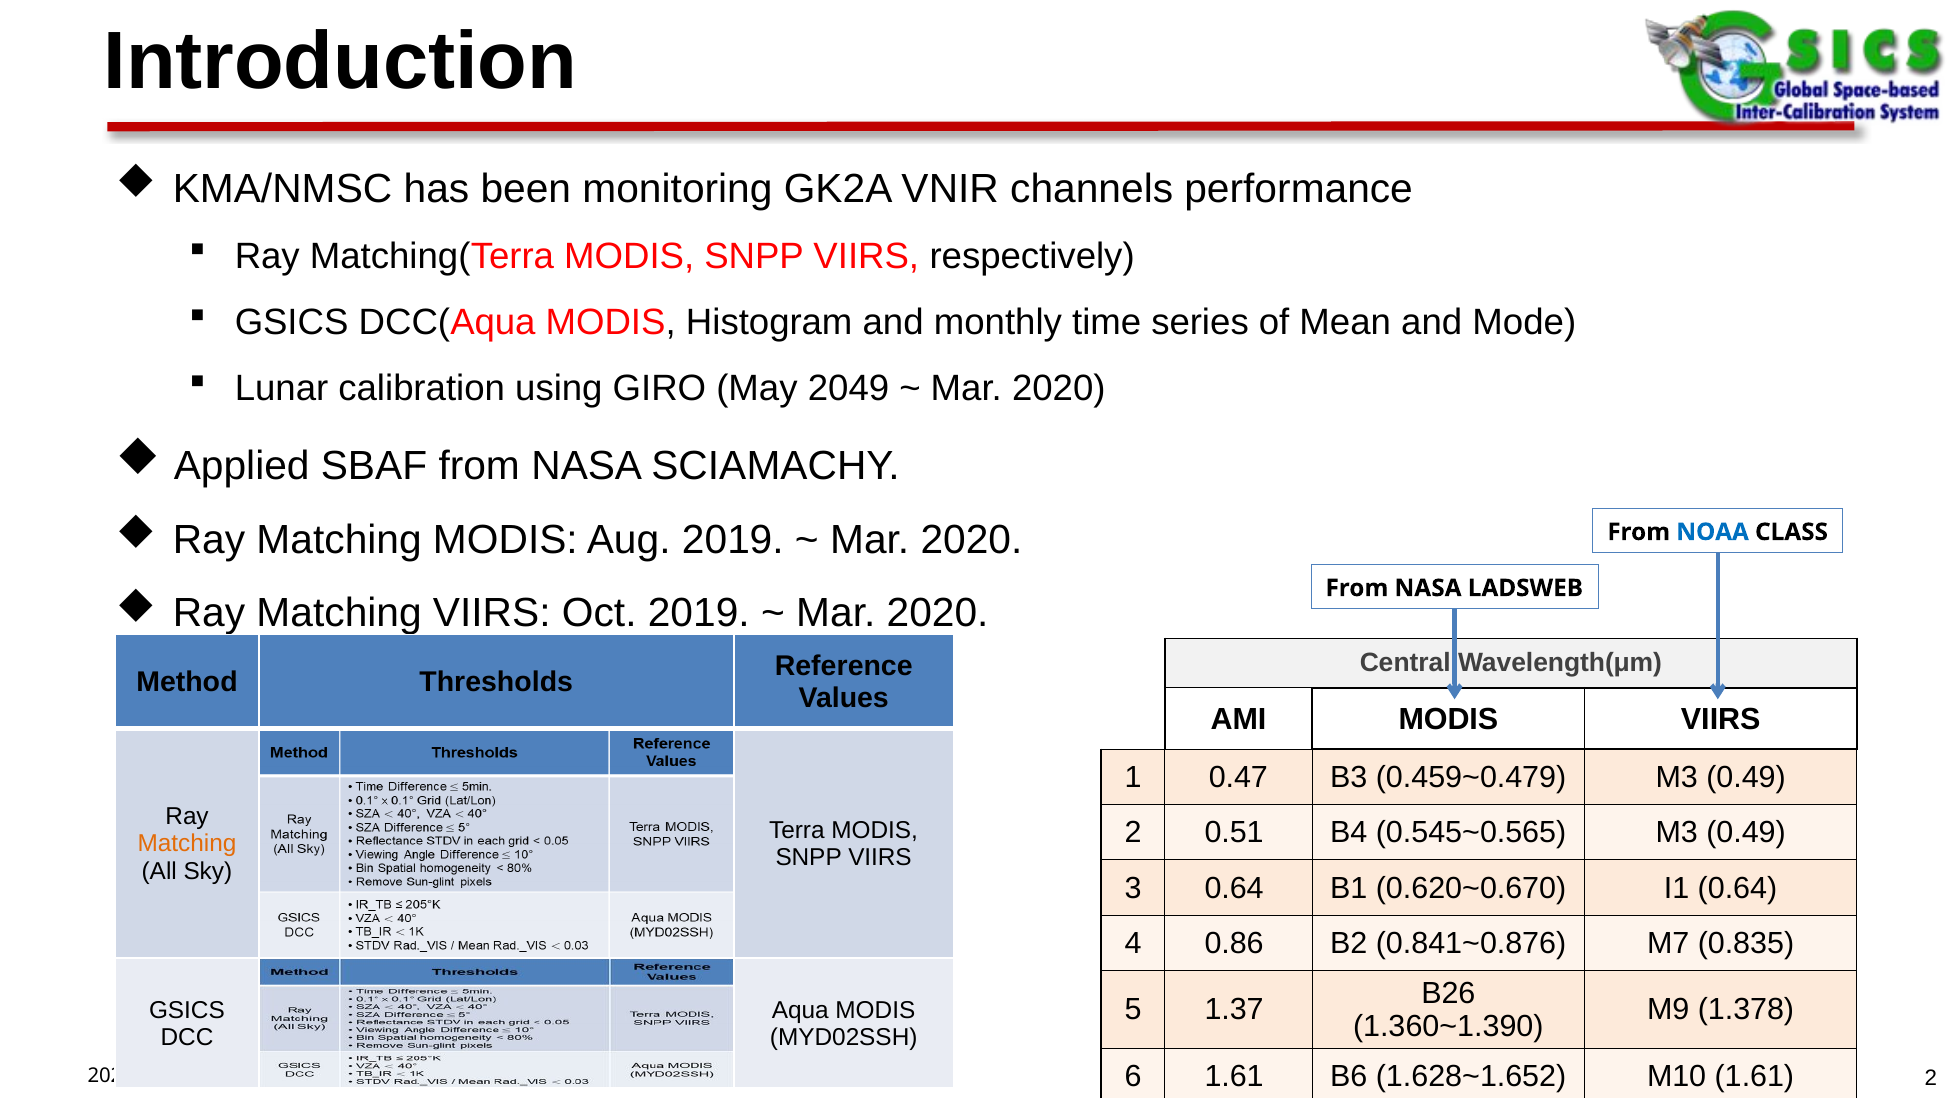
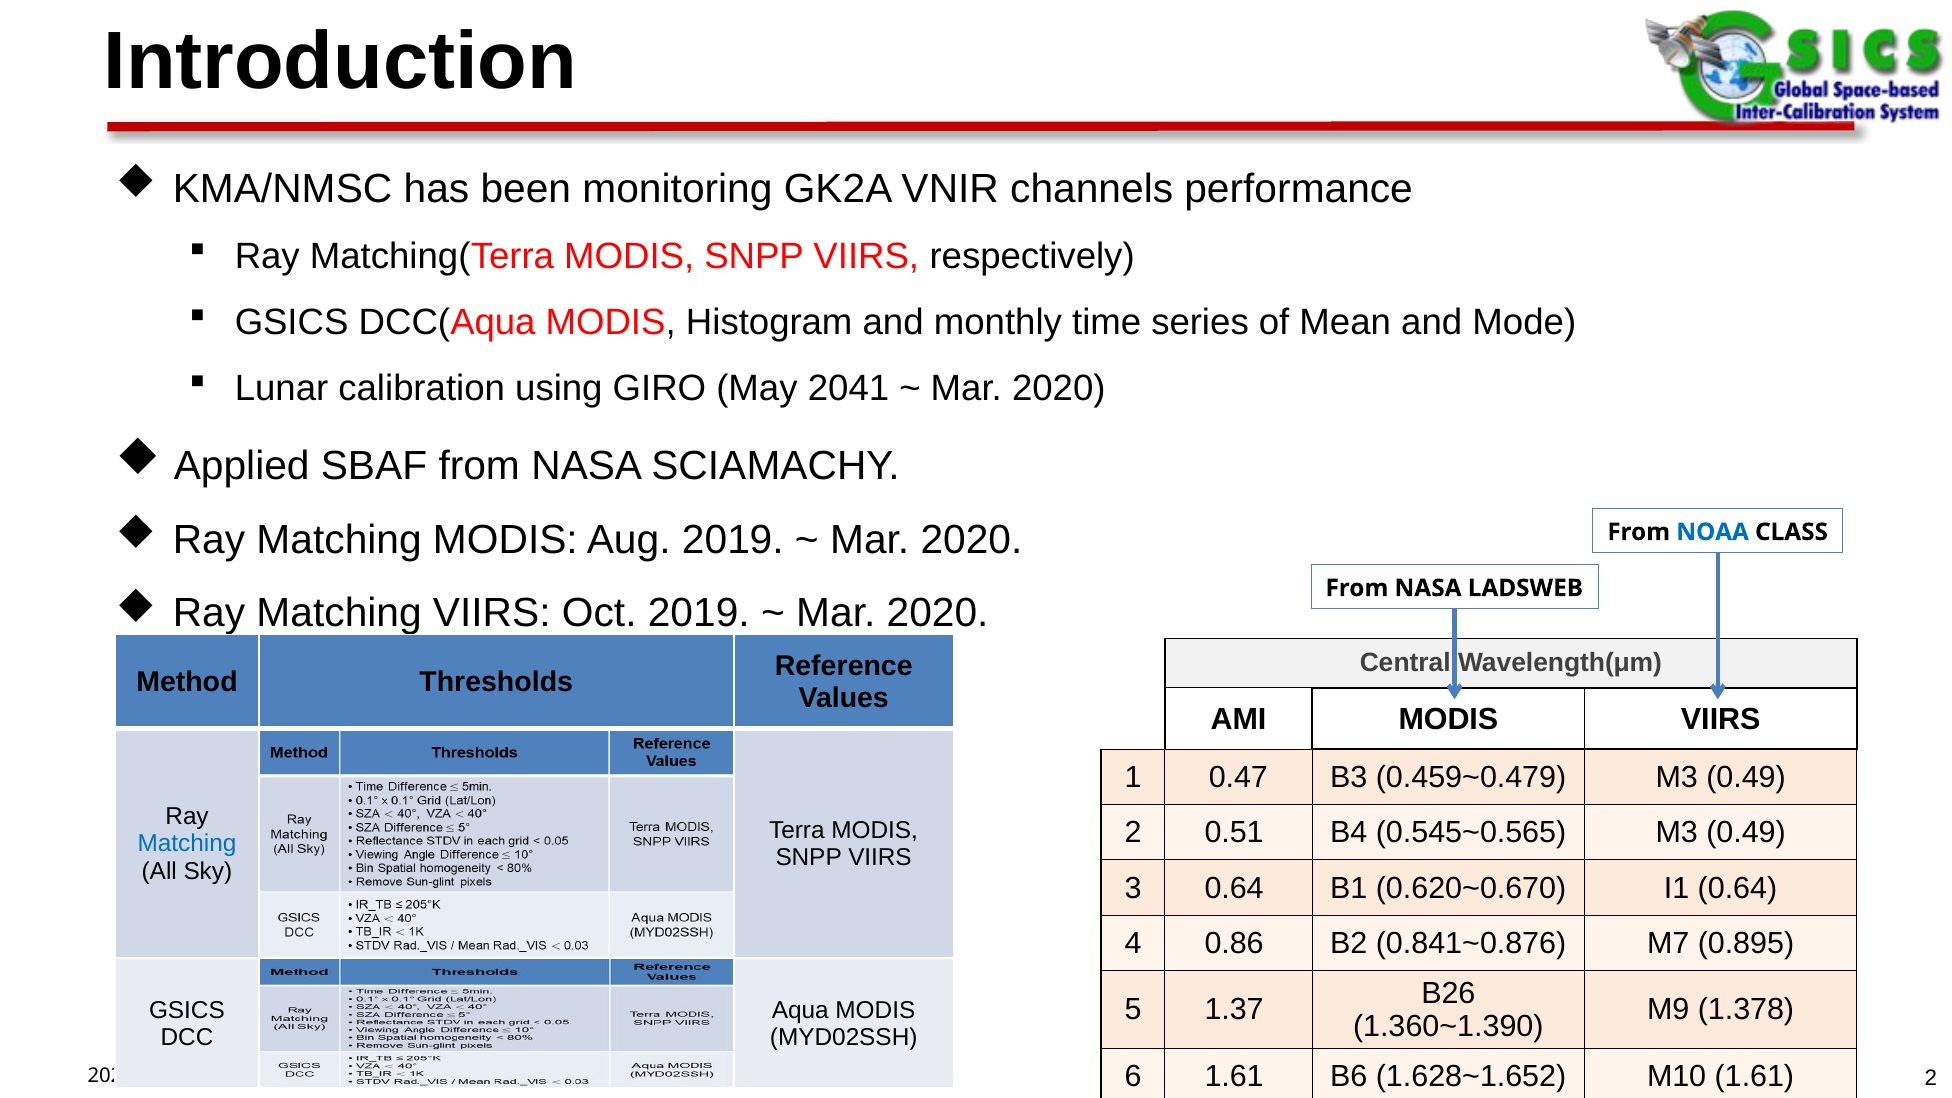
2049: 2049 -> 2041 (849, 389)
Matching colour: orange -> blue (187, 844)
0.835: 0.835 -> 0.895 (1746, 943)
